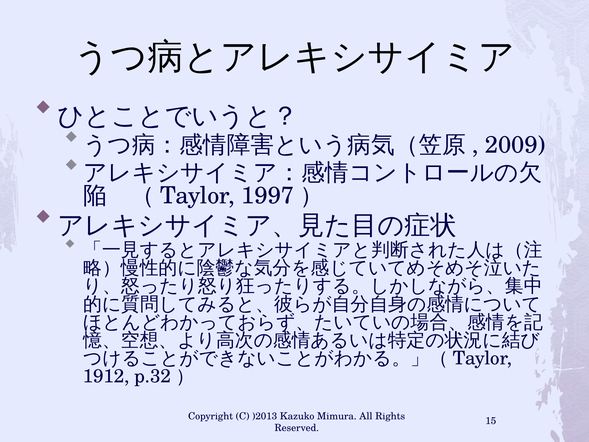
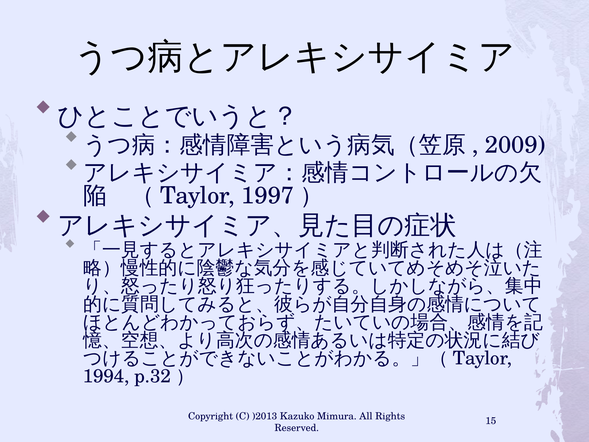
1912: 1912 -> 1994 (106, 376)
